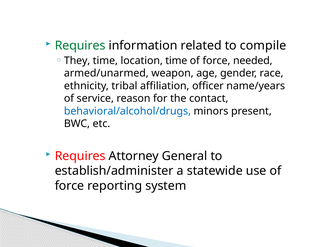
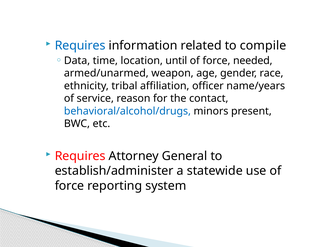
Requires colour: green -> blue (80, 46)
They: They -> Data (77, 61)
location time: time -> until (176, 61)
